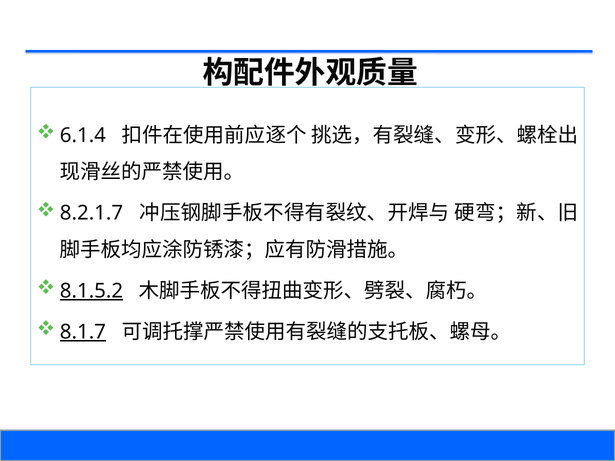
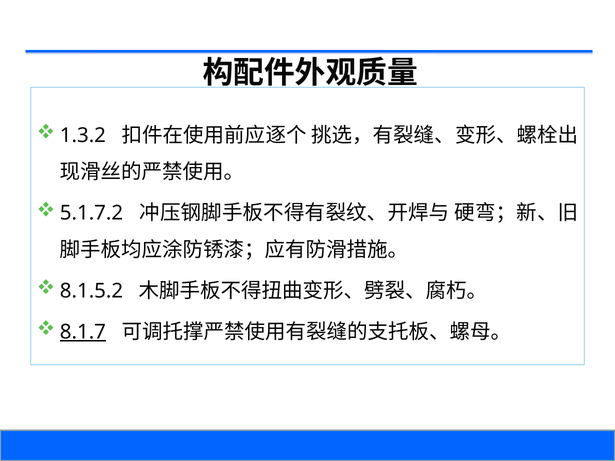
6.1.4: 6.1.4 -> 1.3.2 (83, 135)
8.2.1.7: 8.2.1.7 -> 5.1.7.2 (92, 213)
8.1.5.2 underline: present -> none (92, 291)
